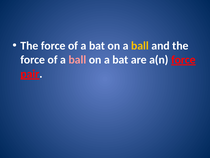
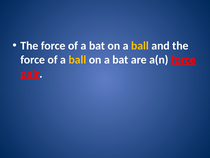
ball colour: pink -> yellow (77, 60)
